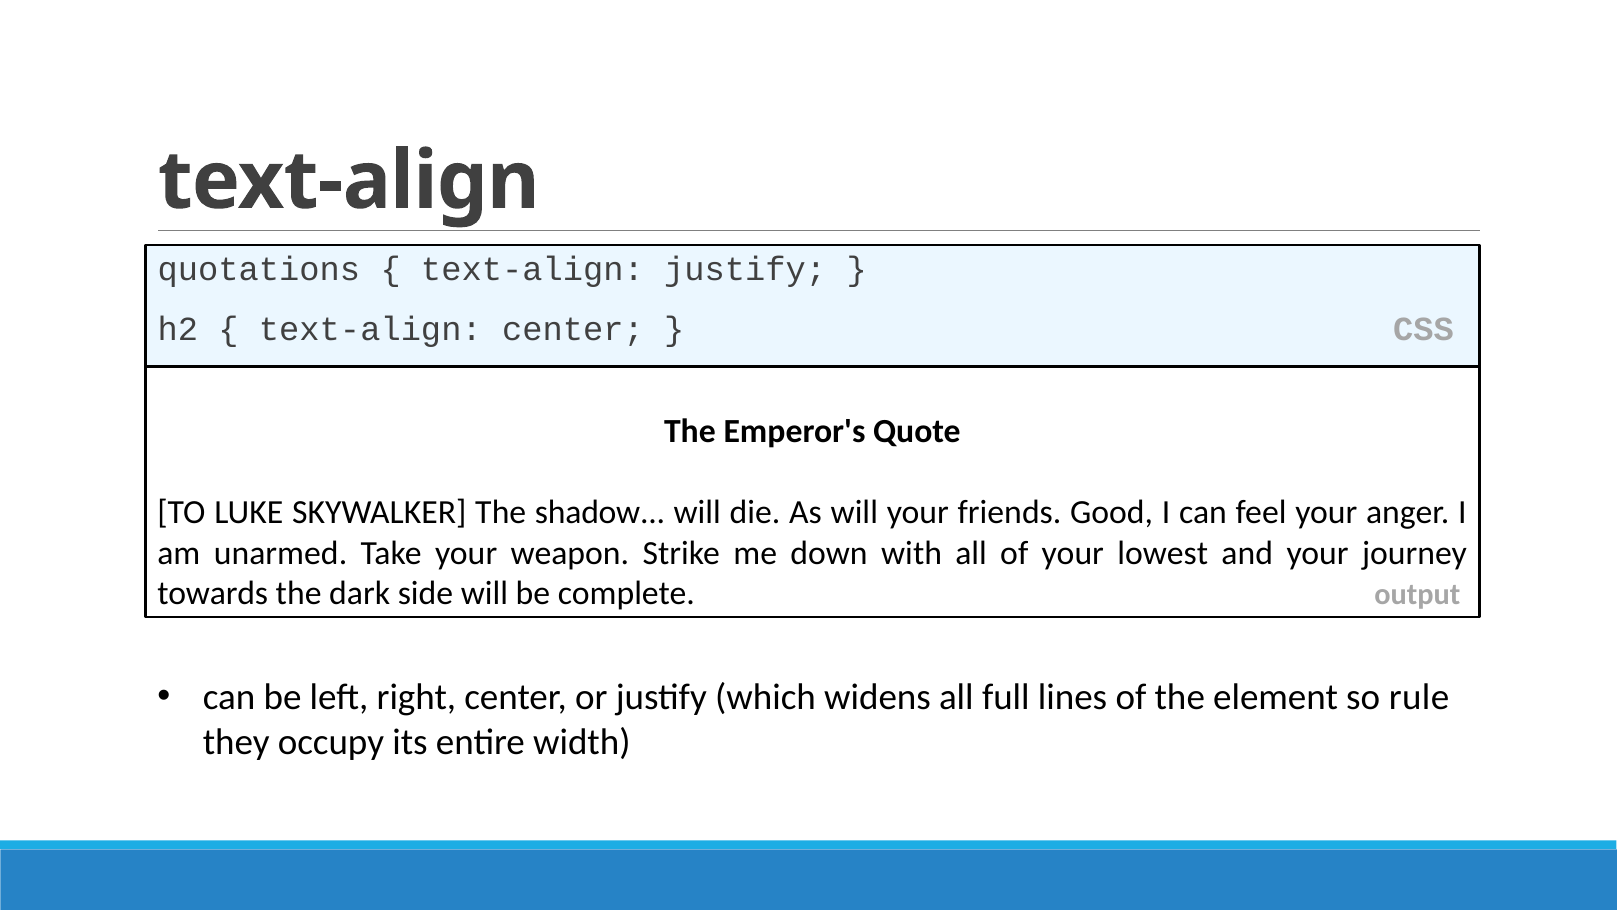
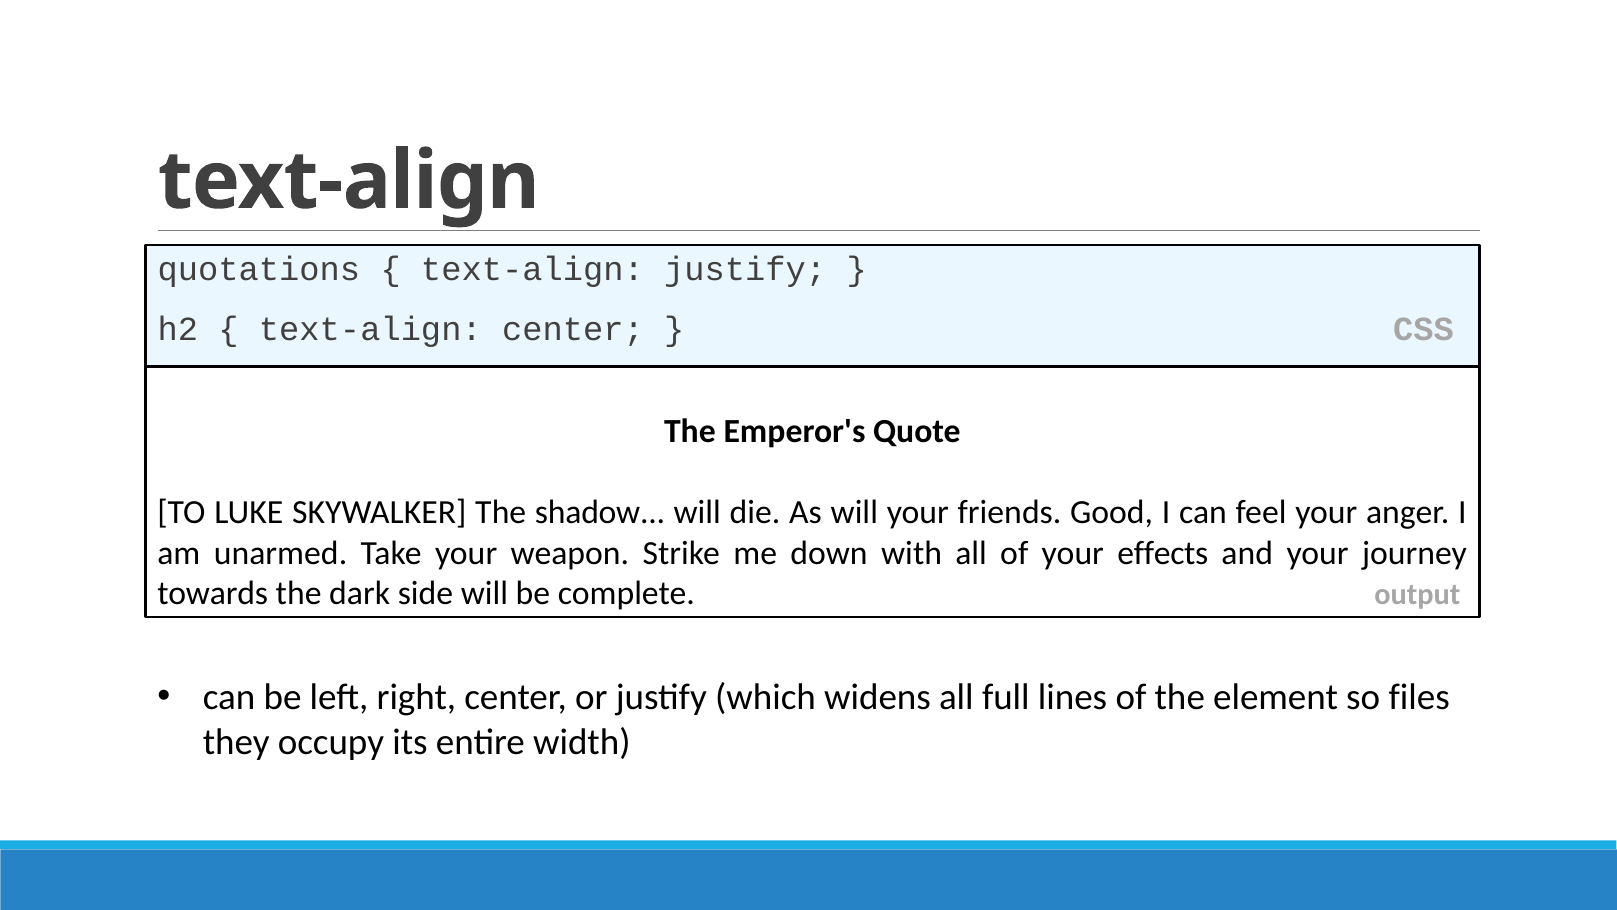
lowest: lowest -> effects (1163, 553)
rule: rule -> files (1419, 697)
